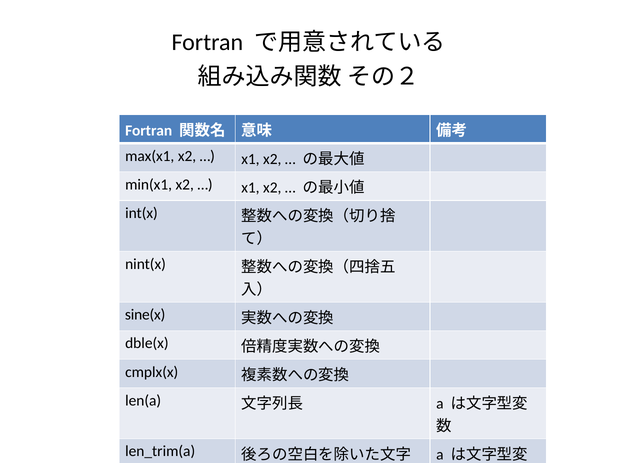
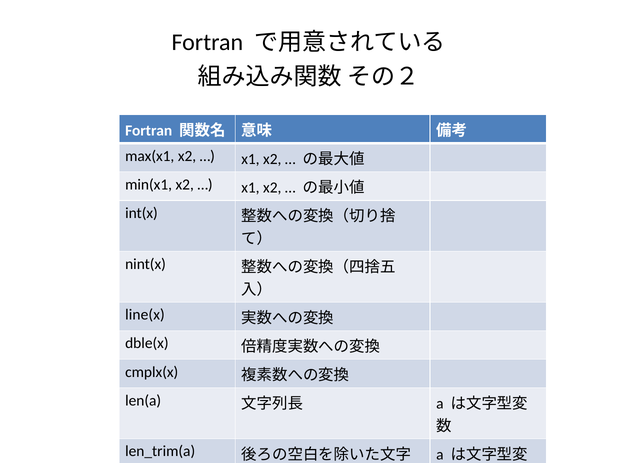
sine(x: sine(x -> line(x (145, 315)
